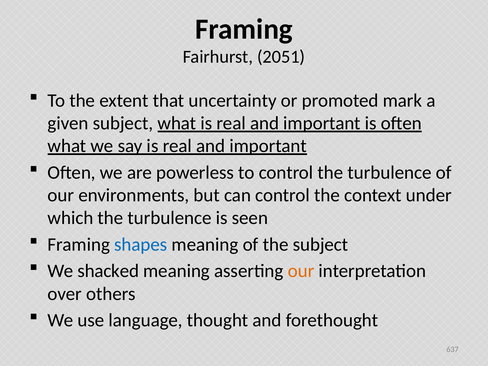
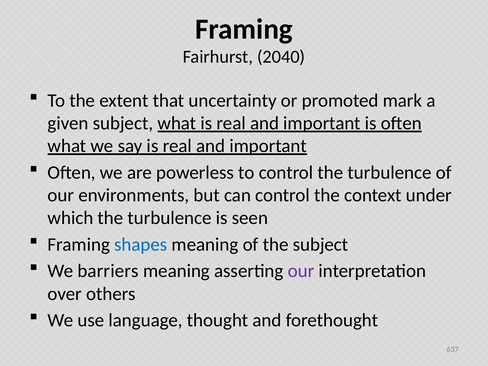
2051: 2051 -> 2040 (281, 57)
shacked: shacked -> barriers (108, 271)
our colour: orange -> purple (301, 271)
